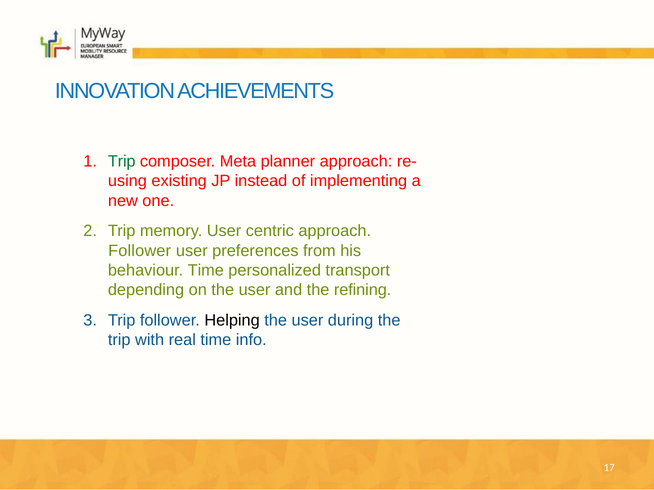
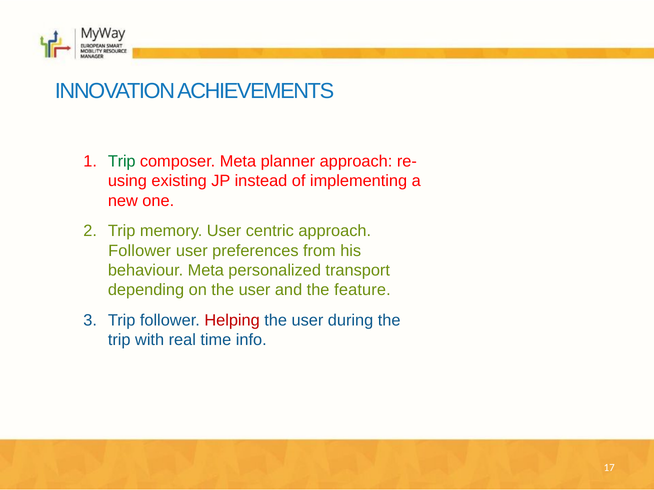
behaviour Time: Time -> Meta (206, 271)
refining: refining -> feature (362, 290)
Helping colour: black -> red (232, 321)
